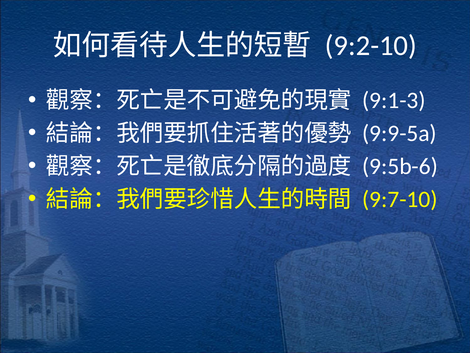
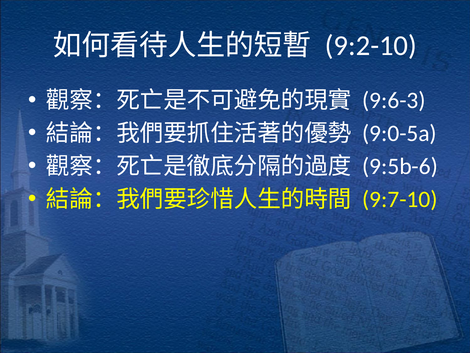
9:1-3: 9:1-3 -> 9:6-3 (394, 100)
9:9-5a: 9:9-5a -> 9:0-5a (399, 133)
